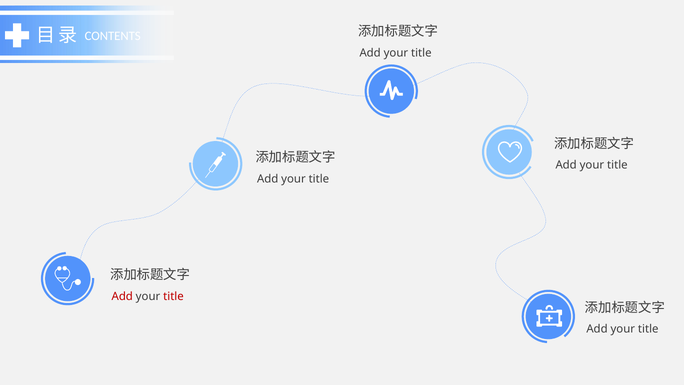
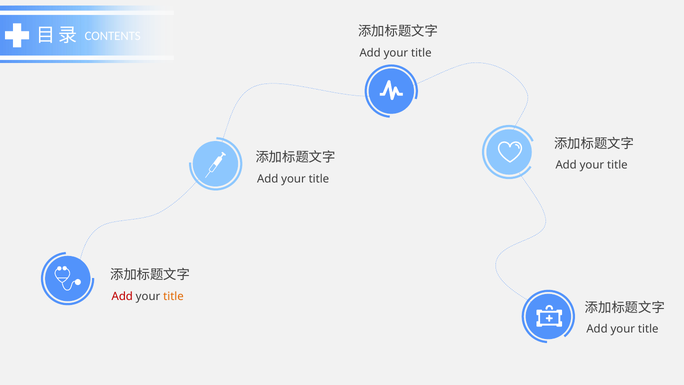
title colour: red -> orange (173, 296)
